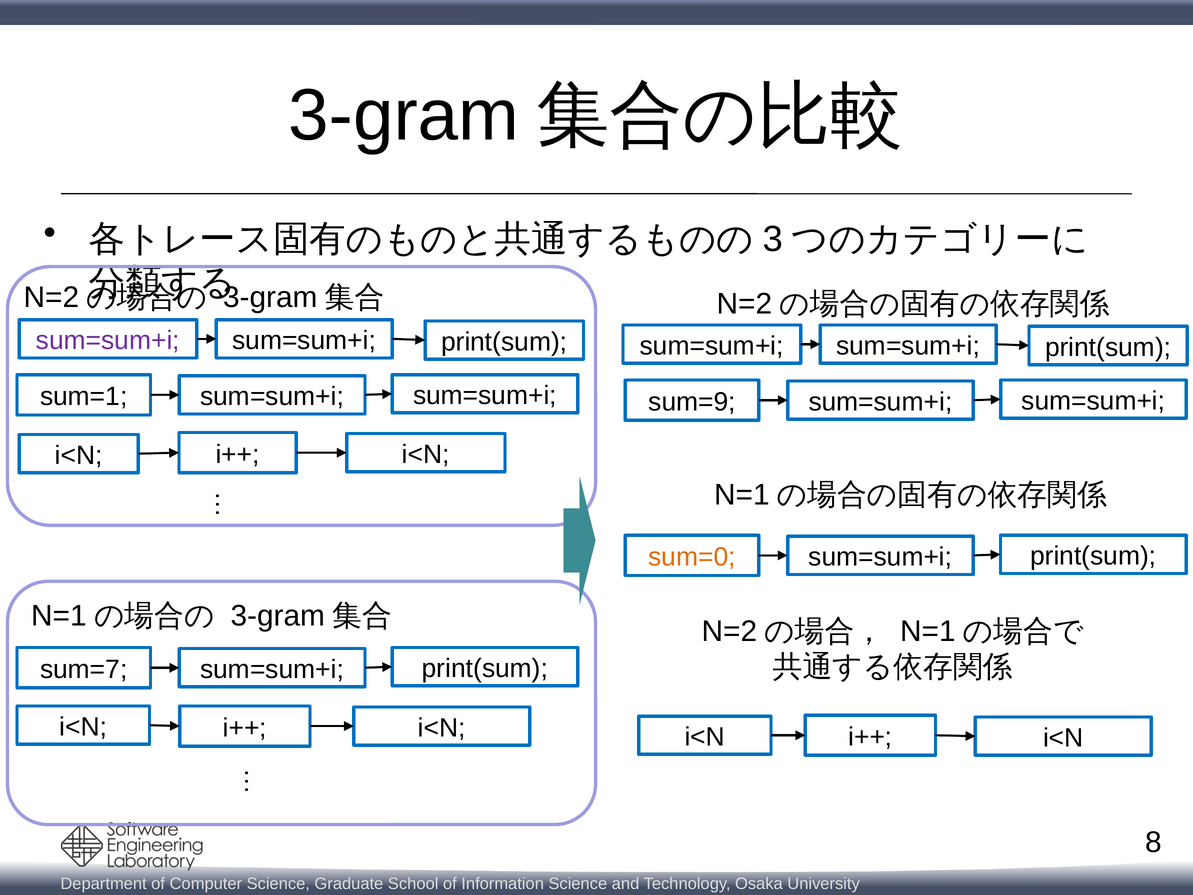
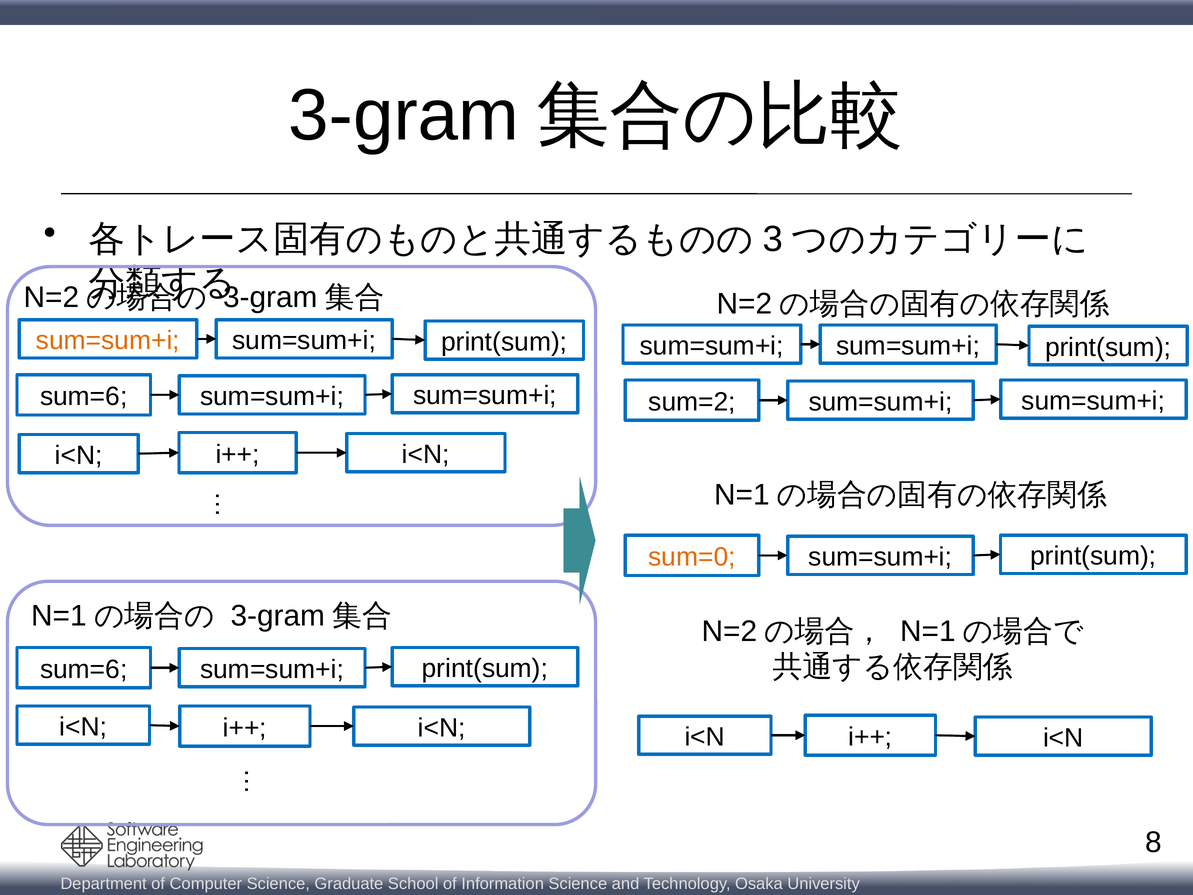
sum=sum+i colour: purple -> orange (108, 341)
sum=1: sum=1 -> sum=6 (84, 397)
sum=9: sum=9 -> sum=2 (692, 402)
sum=7: sum=7 -> sum=6 (84, 669)
